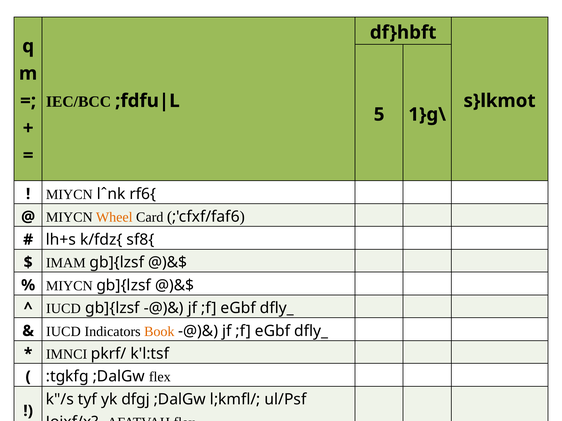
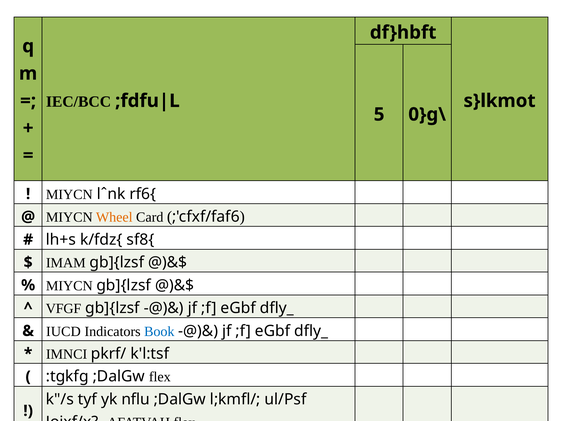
1}g\: 1}g\ -> 0}g\ (427, 115)
IUCD: IUCD -> VFGF (64, 309)
Book colour: orange -> blue (159, 332)
yk dfgj: dfgj -> nflu (136, 400)
